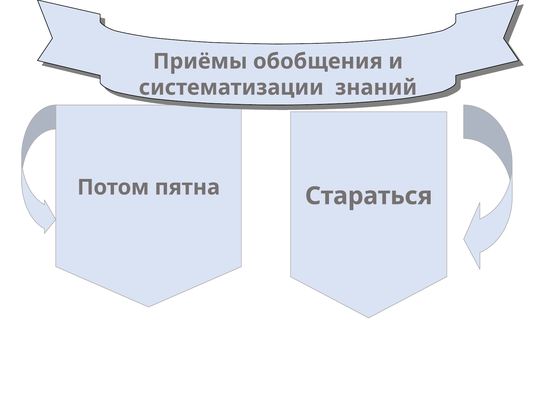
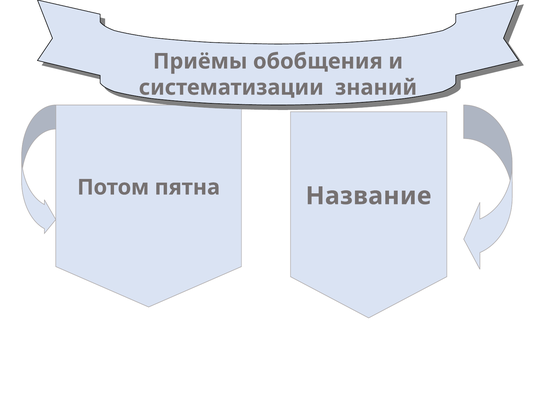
Стараться: Стараться -> Название (368, 196)
